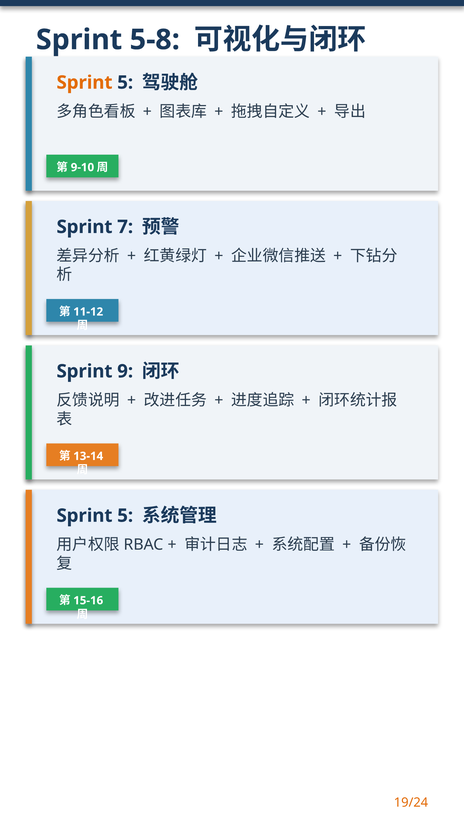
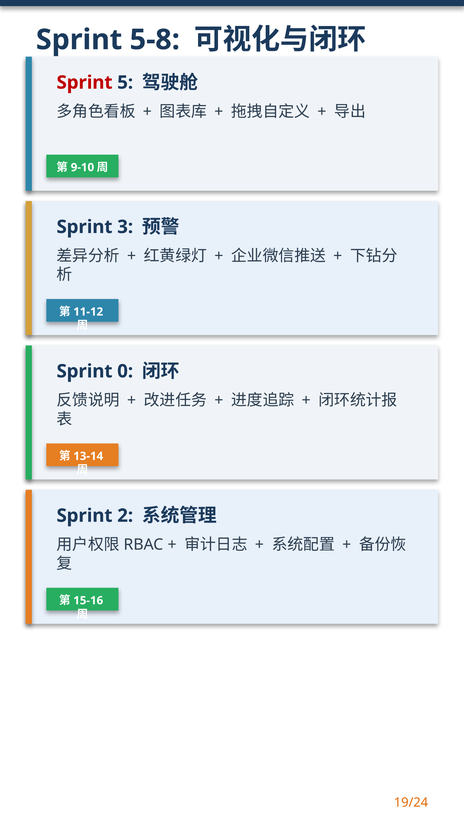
Sprint colour: orange -> red (85, 83)
7: 7 -> 3 (125, 227)
9: 9 -> 0 (125, 371)
5: 5 -> 2 (125, 516)
